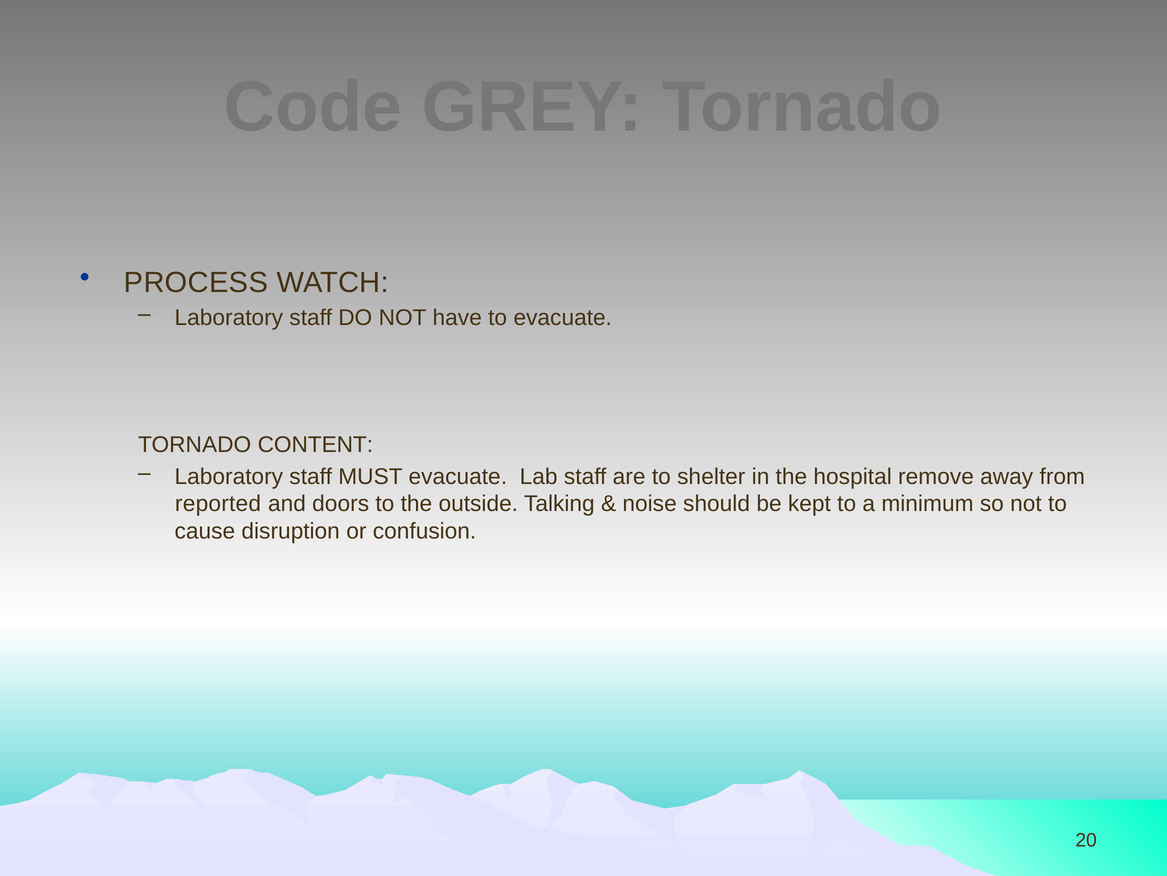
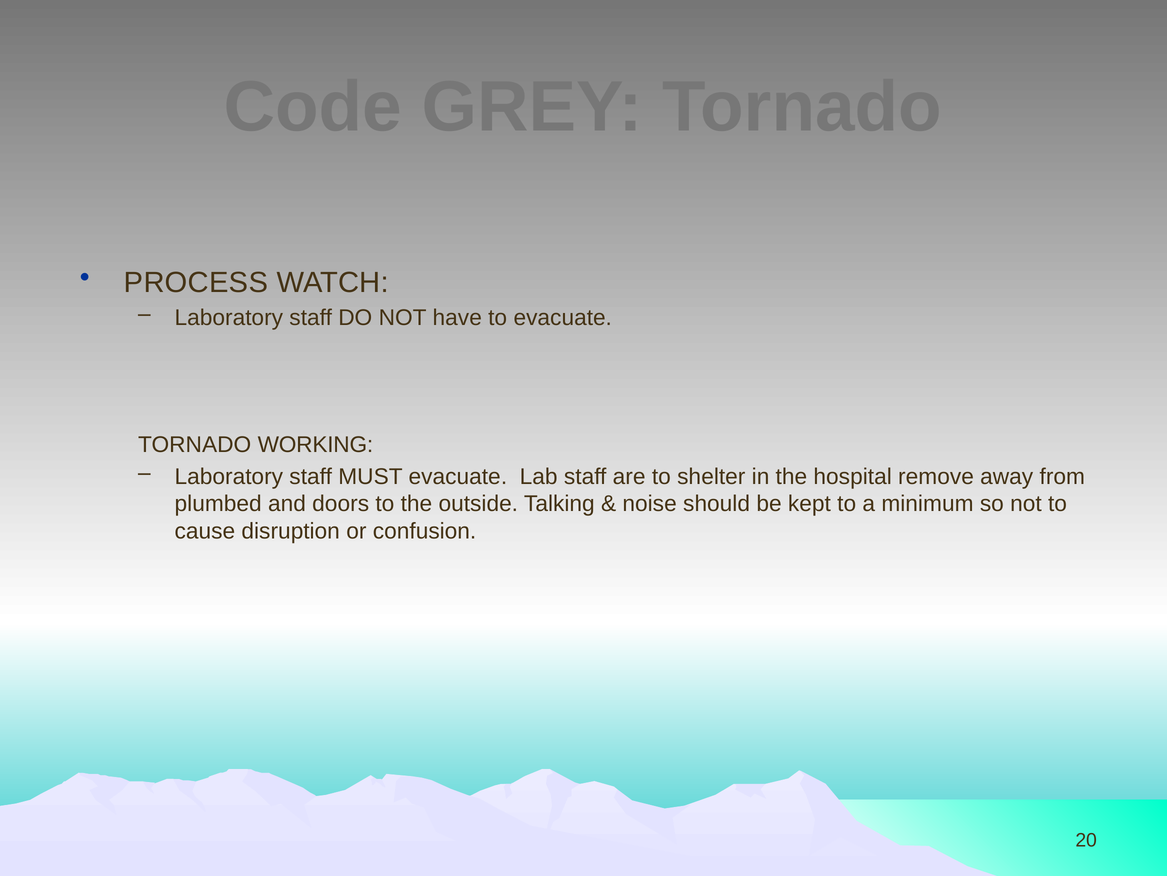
CONTENT: CONTENT -> WORKING (315, 445)
reported: reported -> plumbed (218, 504)
